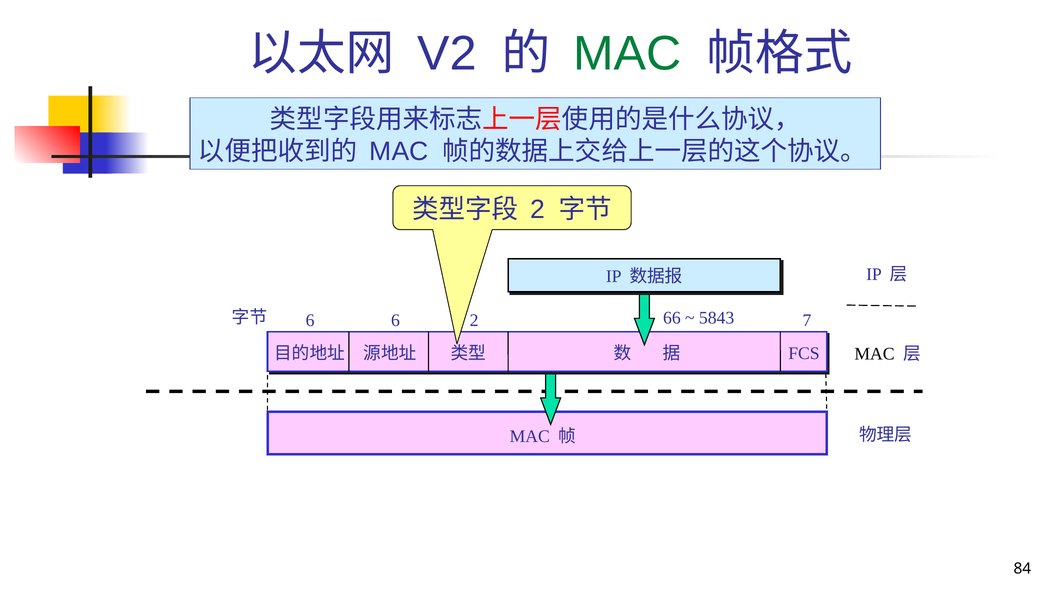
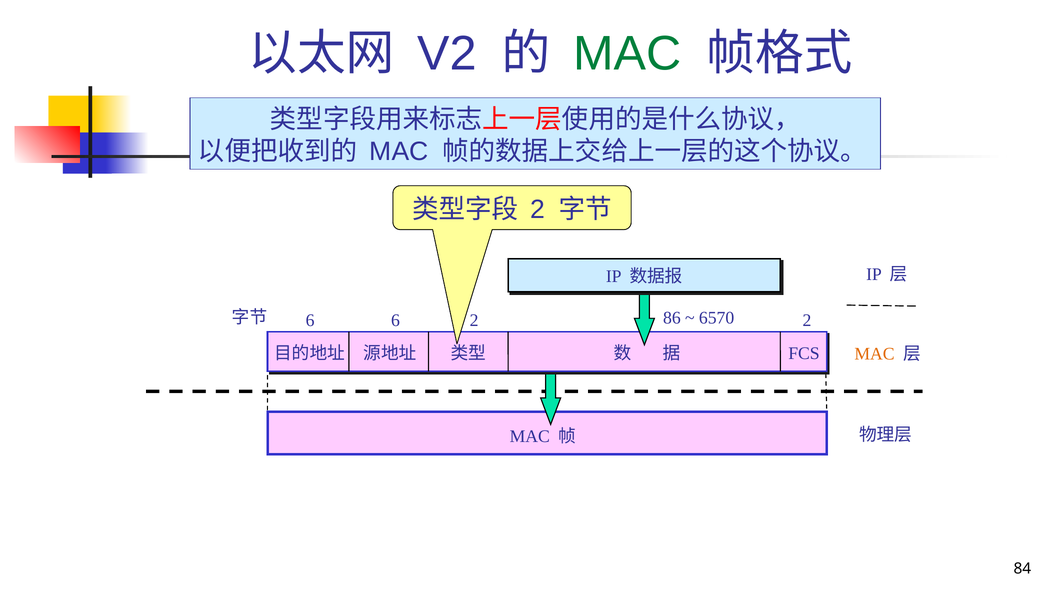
66: 66 -> 86 (672, 318)
5843: 5843 -> 6570 (717, 318)
7: 7 -> 2 (807, 321)
MAC colour: black -> orange (874, 354)
